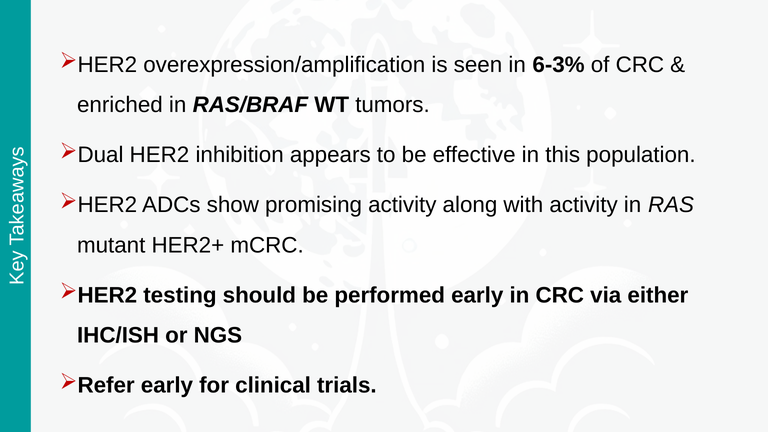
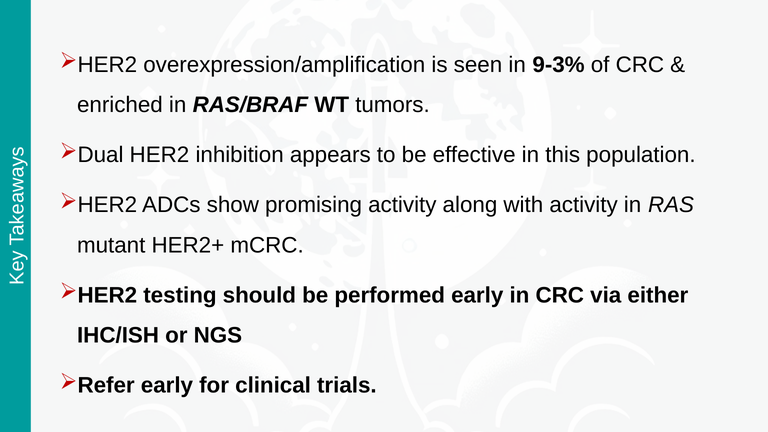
6-3%: 6-3% -> 9-3% (559, 65)
